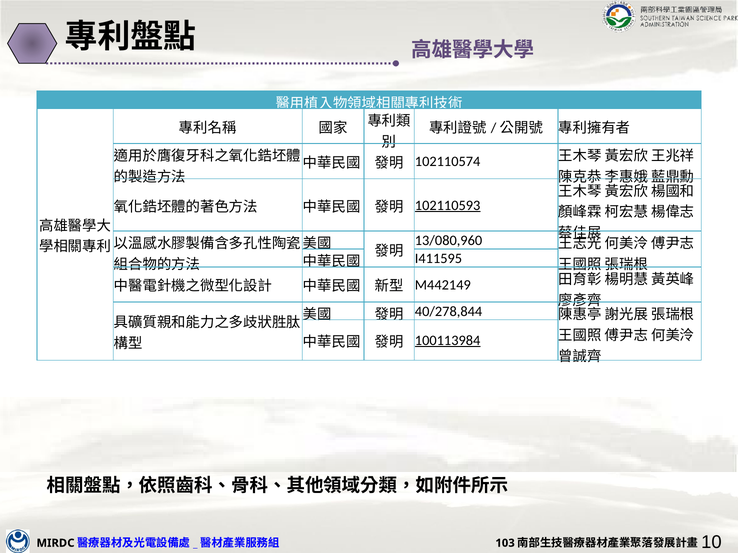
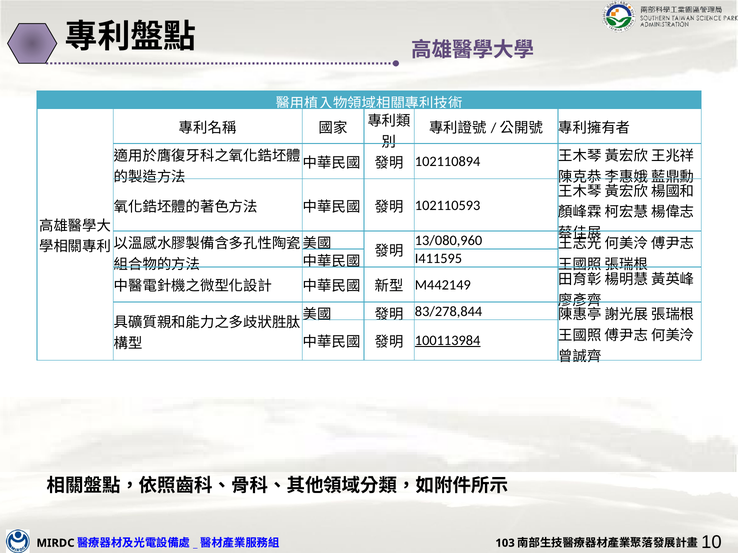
102110574: 102110574 -> 102110894 (448, 162)
102110593 underline: present -> none (448, 206)
40/278,844: 40/278,844 -> 83/278,844 (449, 312)
